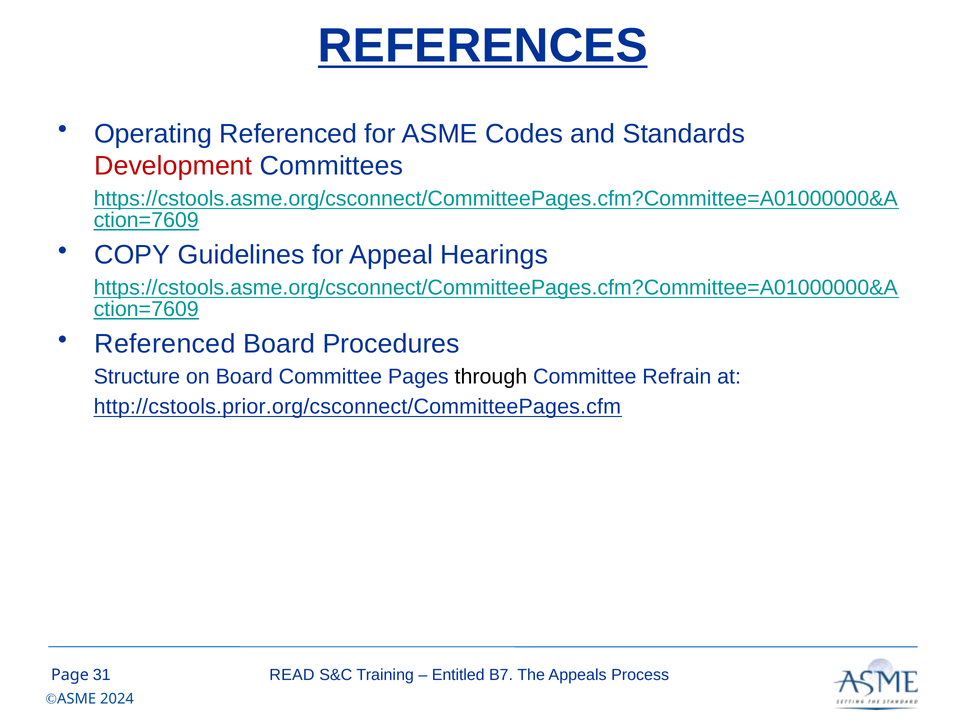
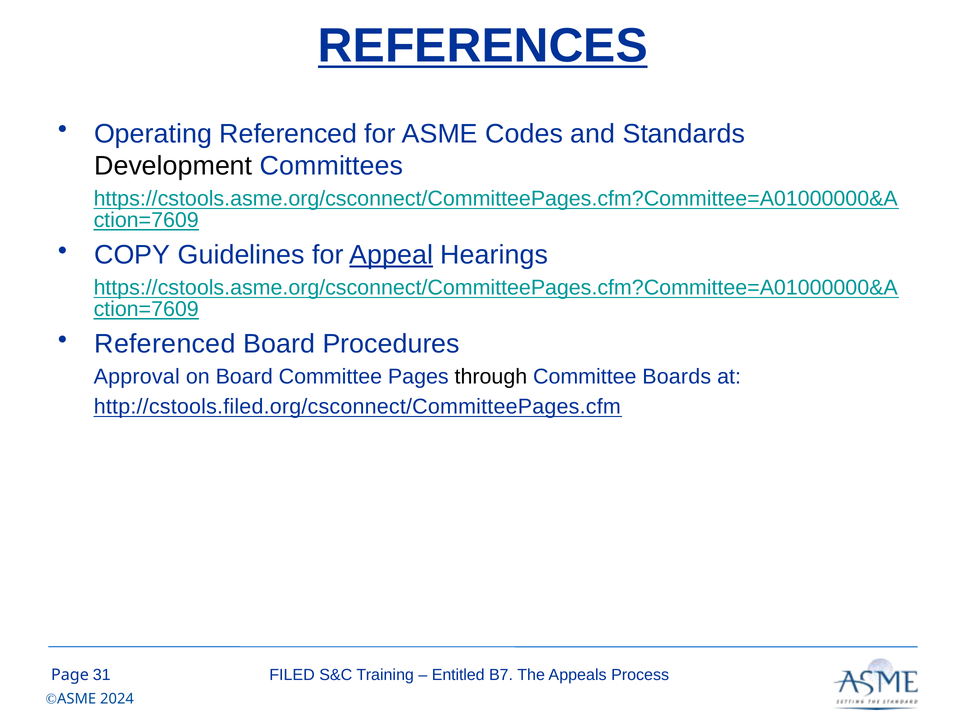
Development colour: red -> black (173, 166)
Appeal underline: none -> present (391, 255)
Structure: Structure -> Approval (137, 377)
Refrain: Refrain -> Boards (677, 377)
http://cstools.prior.org/csconnect/CommitteePages.cfm: http://cstools.prior.org/csconnect/CommitteePages.cfm -> http://cstools.filed.org/csconnect/CommitteePages.cfm (357, 407)
READ: READ -> FILED (292, 675)
